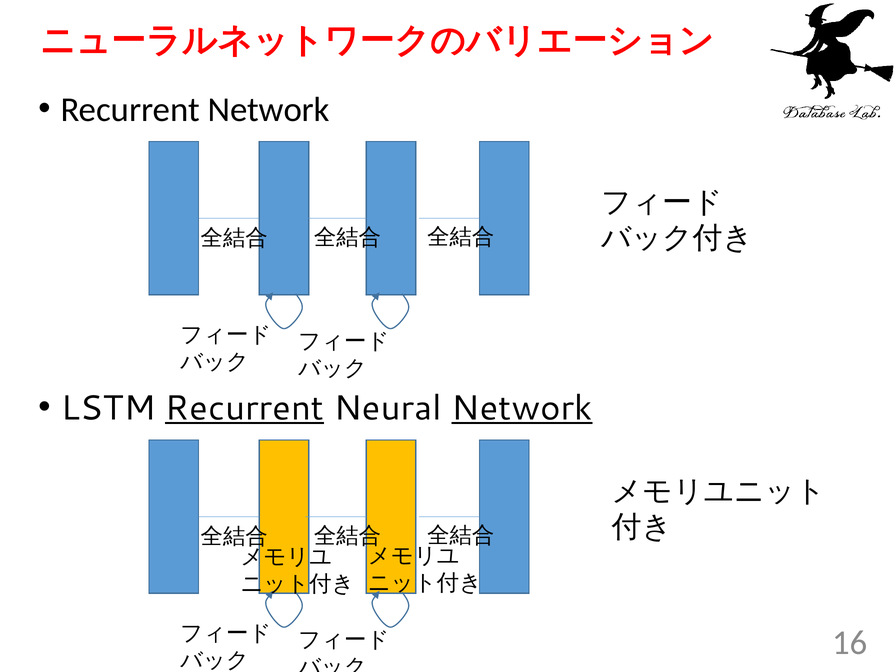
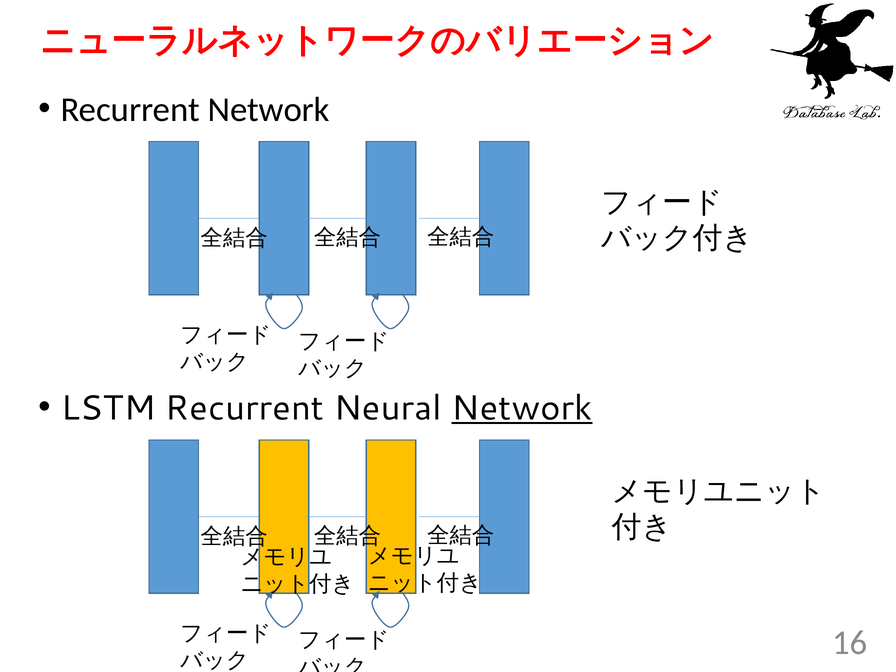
Recurrent underline: present -> none (245, 408)
